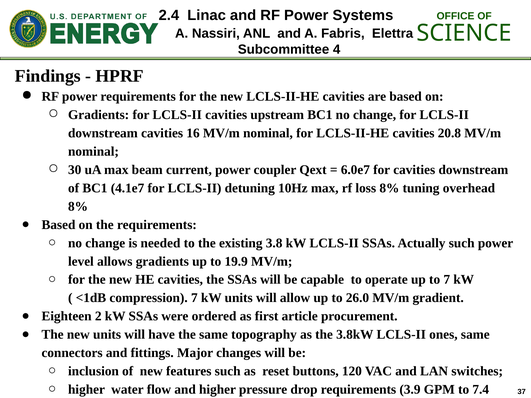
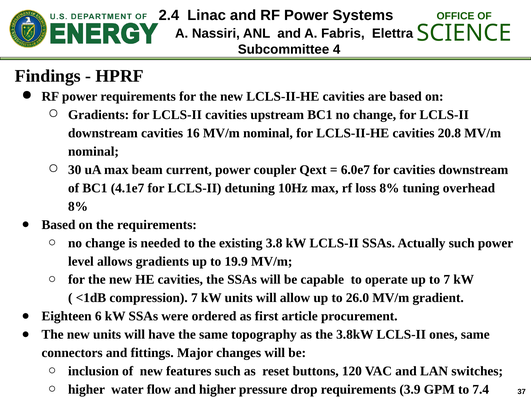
2: 2 -> 6 (98, 316)
